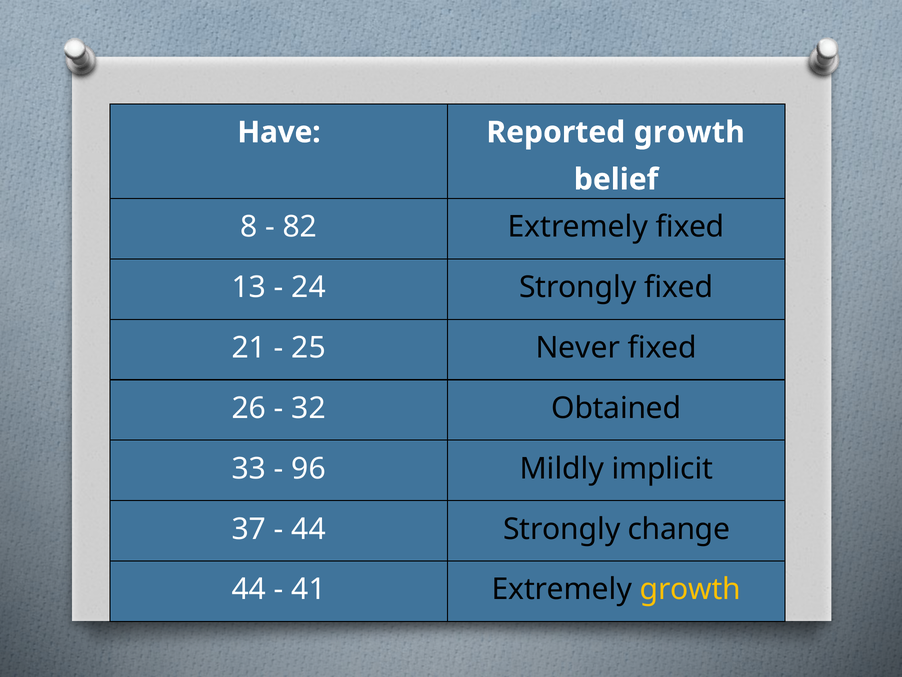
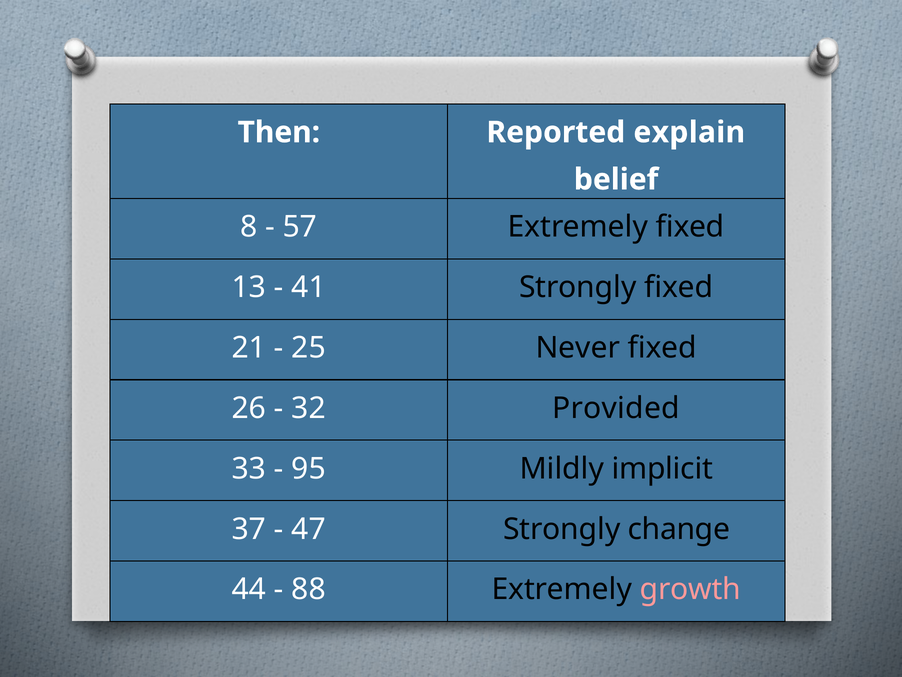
Have: Have -> Then (279, 132)
Reported growth: growth -> explain (689, 132)
82: 82 -> 57 (300, 227)
24: 24 -> 41 (309, 287)
Obtained: Obtained -> Provided (616, 408)
96: 96 -> 95 (309, 468)
44: 44 -> 47 (309, 529)
41: 41 -> 88 (309, 589)
growth colour: yellow -> pink (690, 589)
